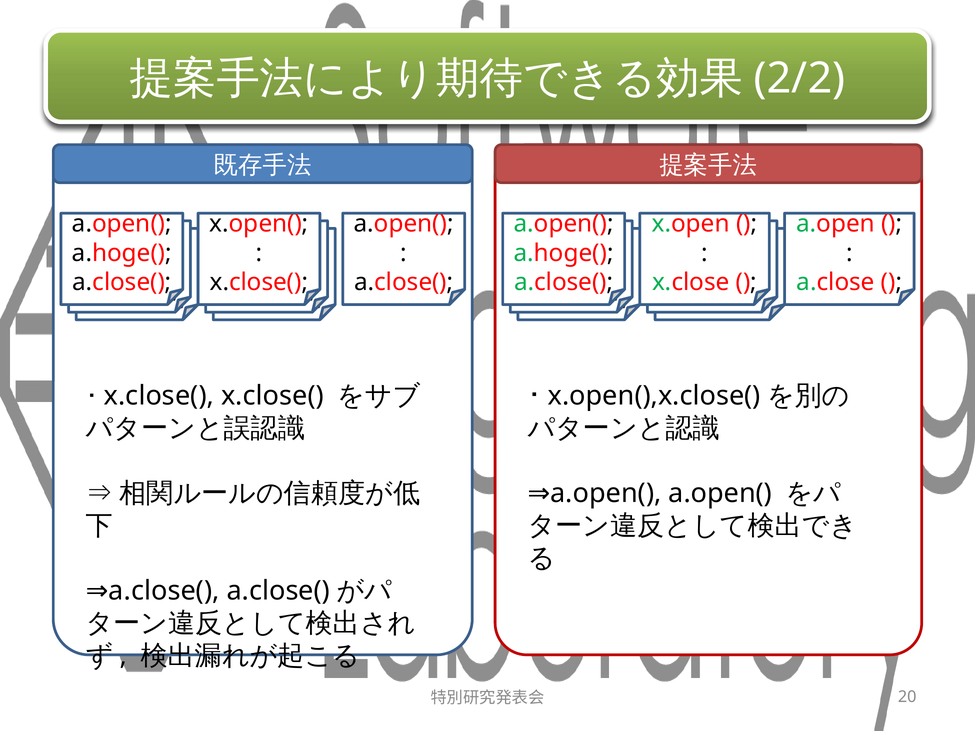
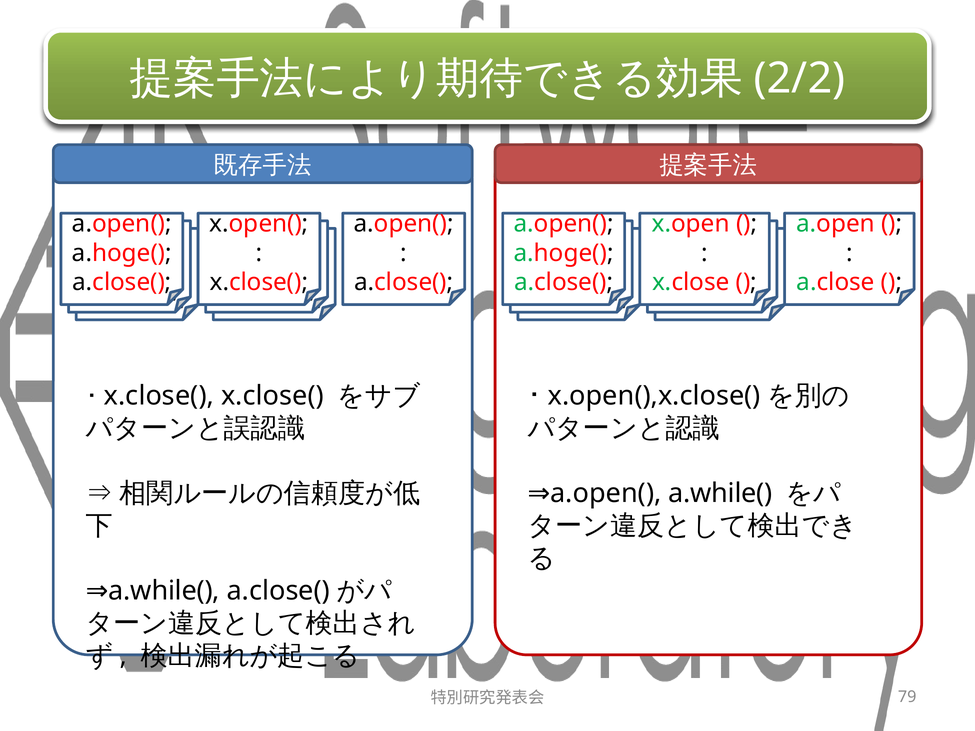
a.open( a.open(: a.open( -> a.while( (720, 494)
a.close(: a.close( -> a.while( (164, 591)
20: 20 -> 79 (907, 697)
